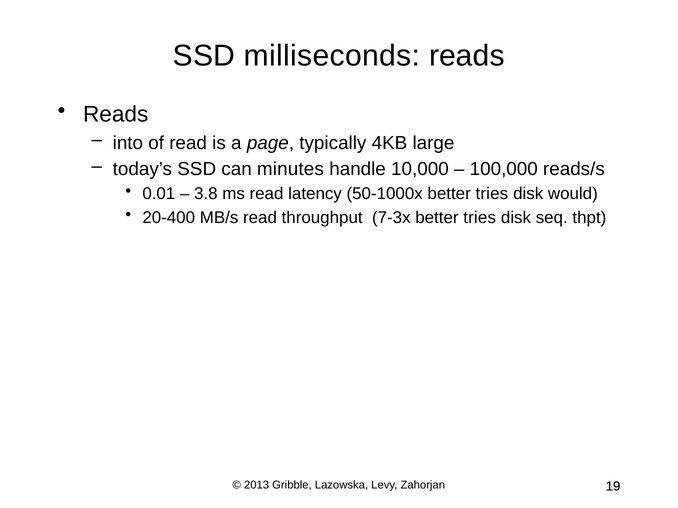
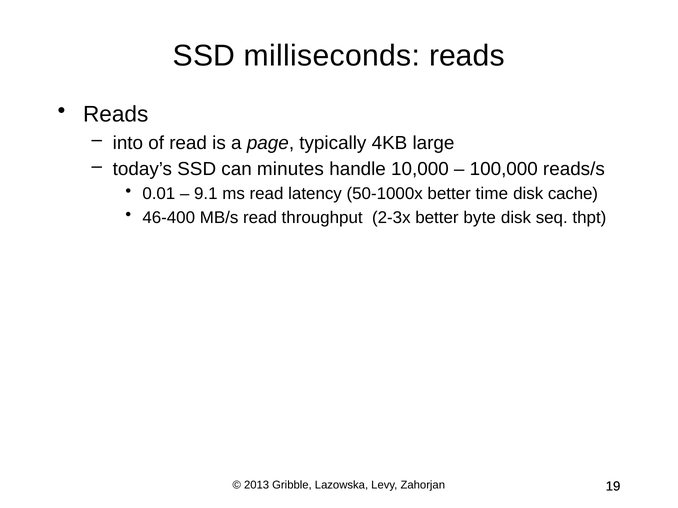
3.8: 3.8 -> 9.1 (206, 194)
50-1000x better tries: tries -> time (492, 194)
would: would -> cache (573, 194)
20-400: 20-400 -> 46-400 (169, 218)
7-3x: 7-3x -> 2-3x (391, 218)
tries: tries -> byte (480, 218)
